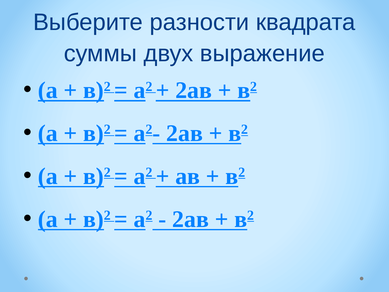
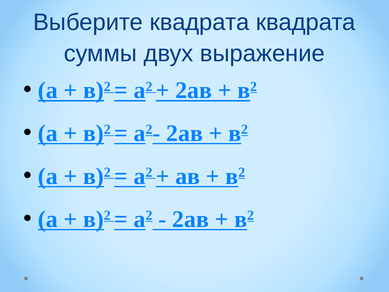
Выберите разности: разности -> квадрата (199, 22)
